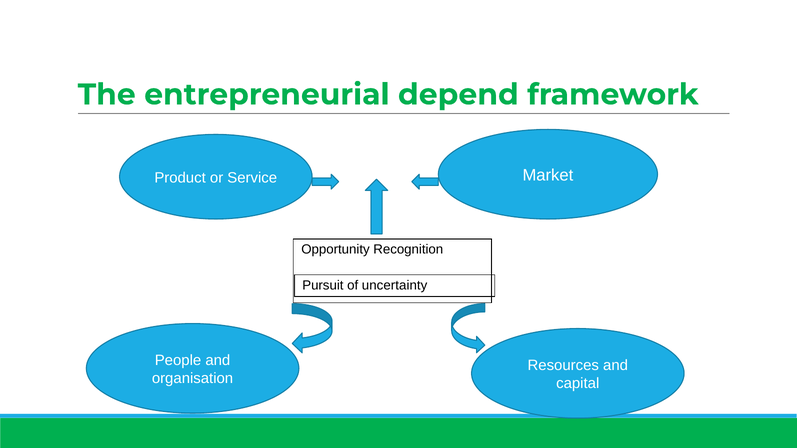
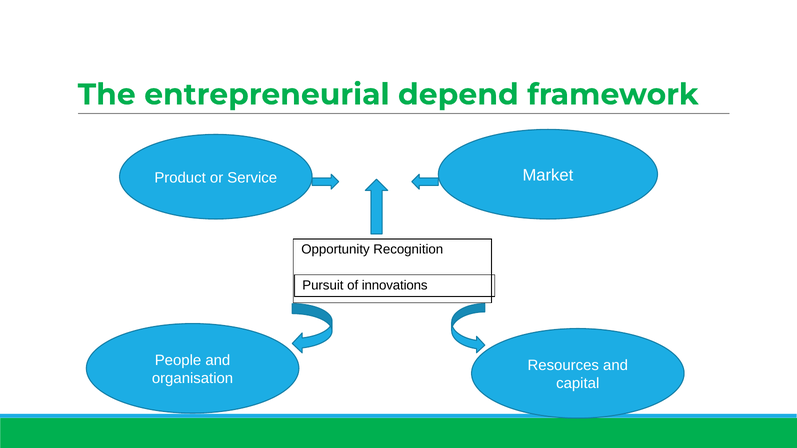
uncertainty: uncertainty -> innovations (395, 285)
